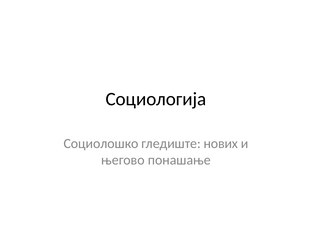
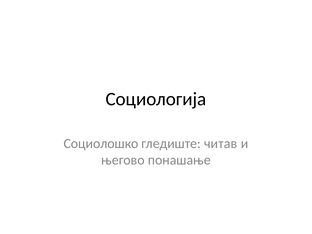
нових: нових -> читав (221, 143)
